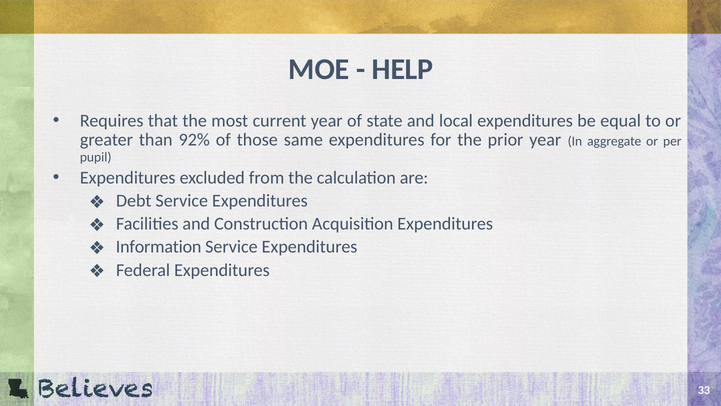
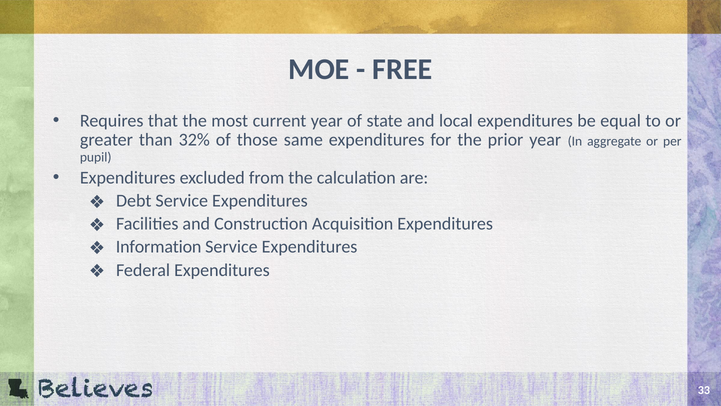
HELP: HELP -> FREE (402, 69)
92%: 92% -> 32% (194, 140)
